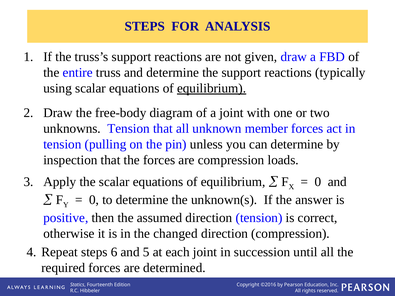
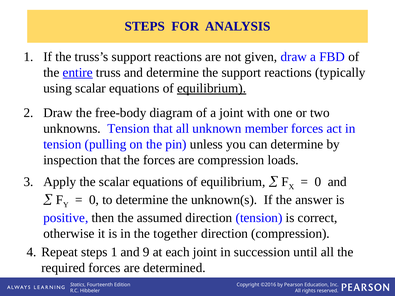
entire underline: none -> present (78, 73)
changed: changed -> together (175, 234)
steps 6: 6 -> 1 (114, 252)
5: 5 -> 9 (146, 252)
